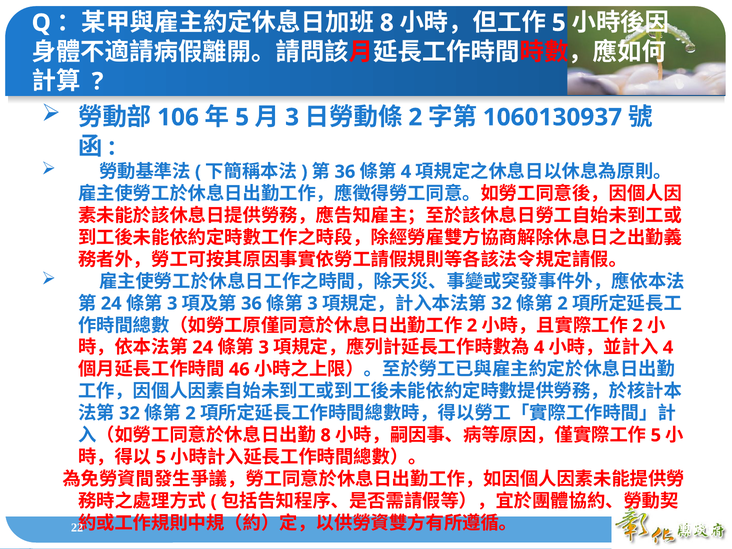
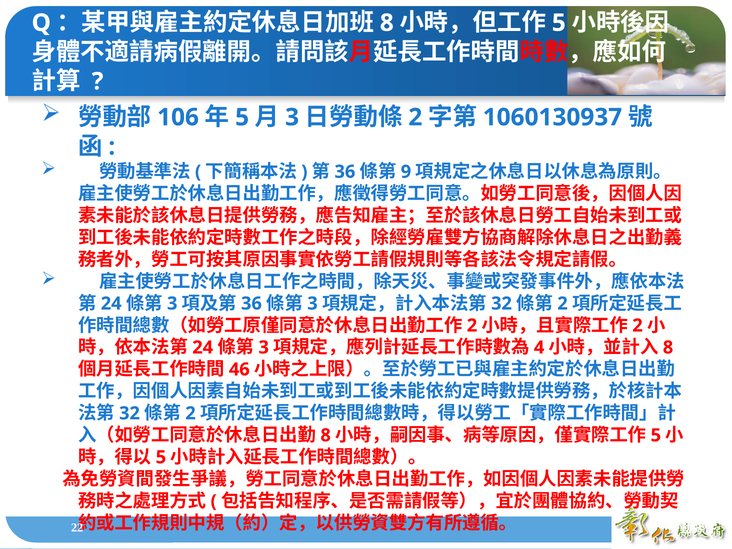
4: 4 -> 9 (406, 172)
4: 4 -> 8 (668, 347)
